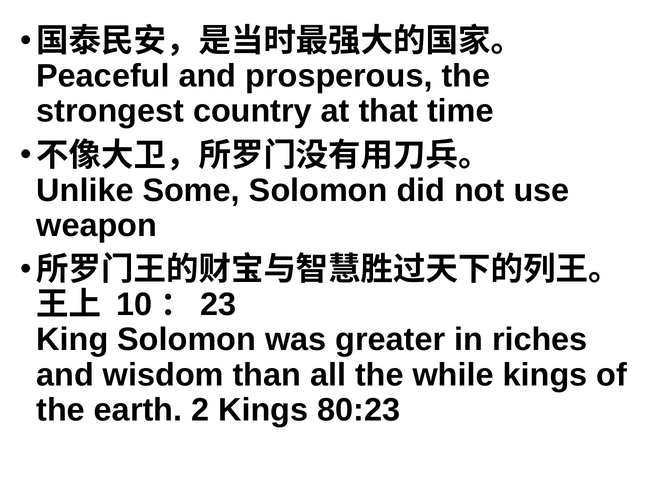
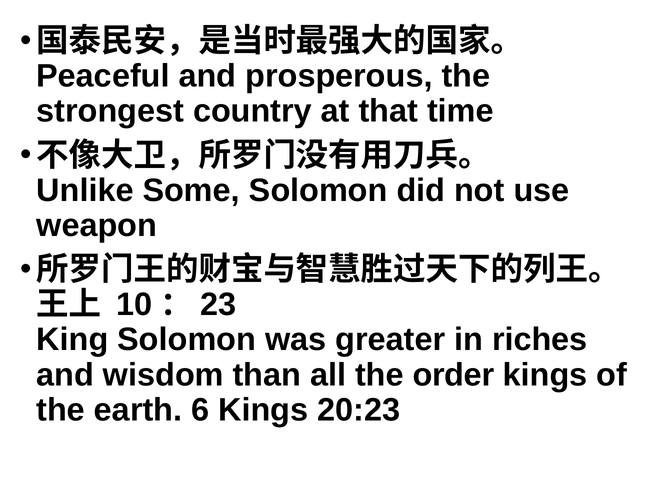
while: while -> order (453, 375)
2: 2 -> 6 (200, 410)
80:23: 80:23 -> 20:23 (359, 410)
